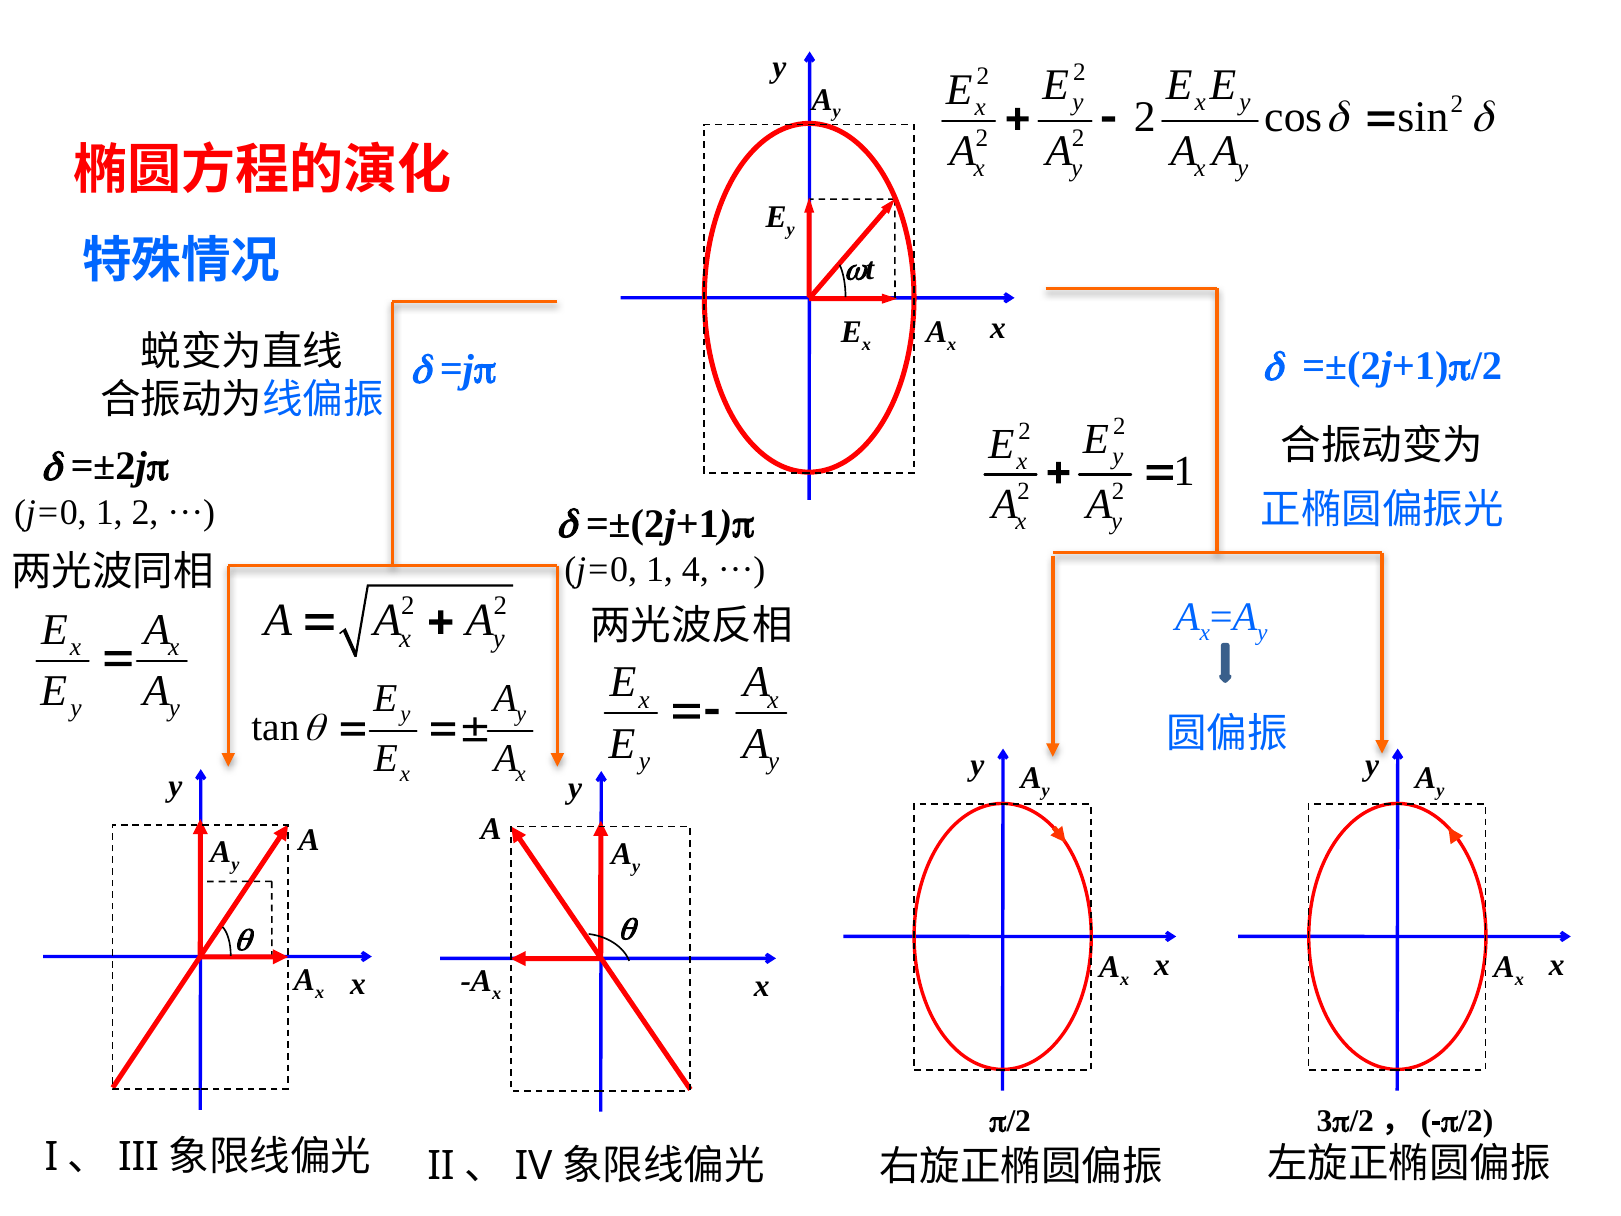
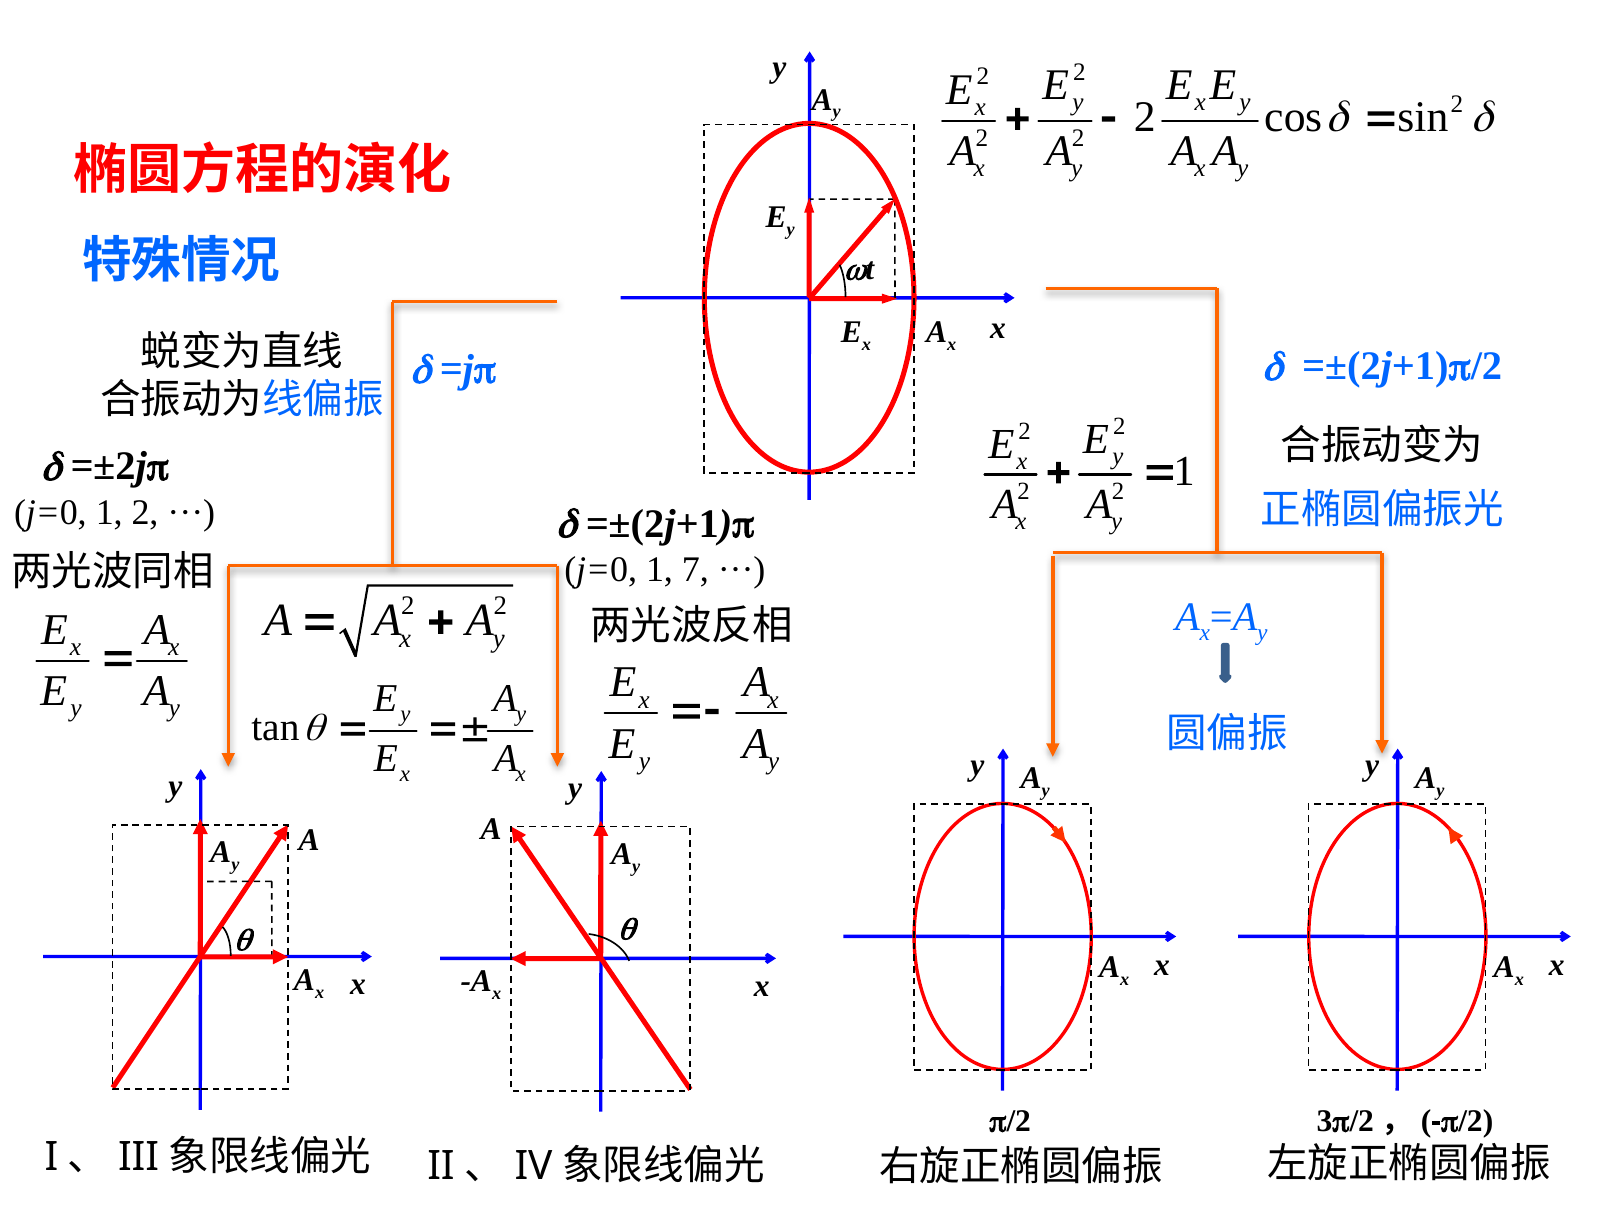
4: 4 -> 7 (695, 569)
